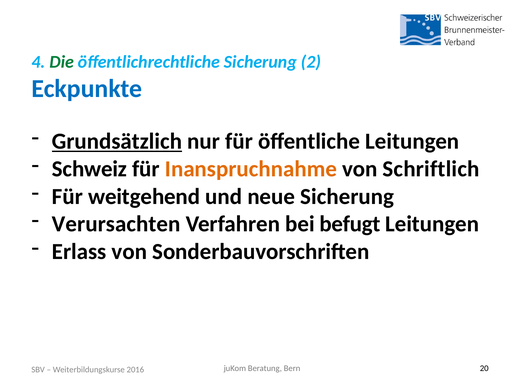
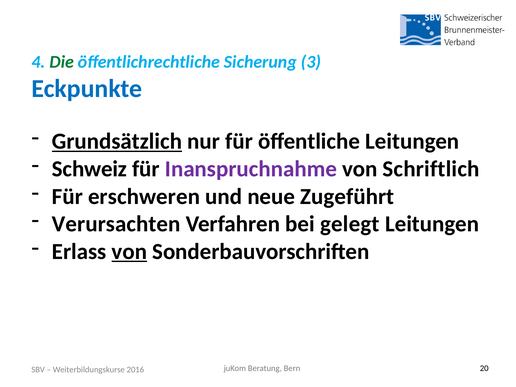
2: 2 -> 3 (311, 62)
Inanspruchnahme colour: orange -> purple (251, 169)
weitgehend: weitgehend -> erschweren (144, 196)
neue Sicherung: Sicherung -> Zugeführt (347, 196)
befugt: befugt -> gelegt (350, 224)
von underline: none -> present (129, 252)
